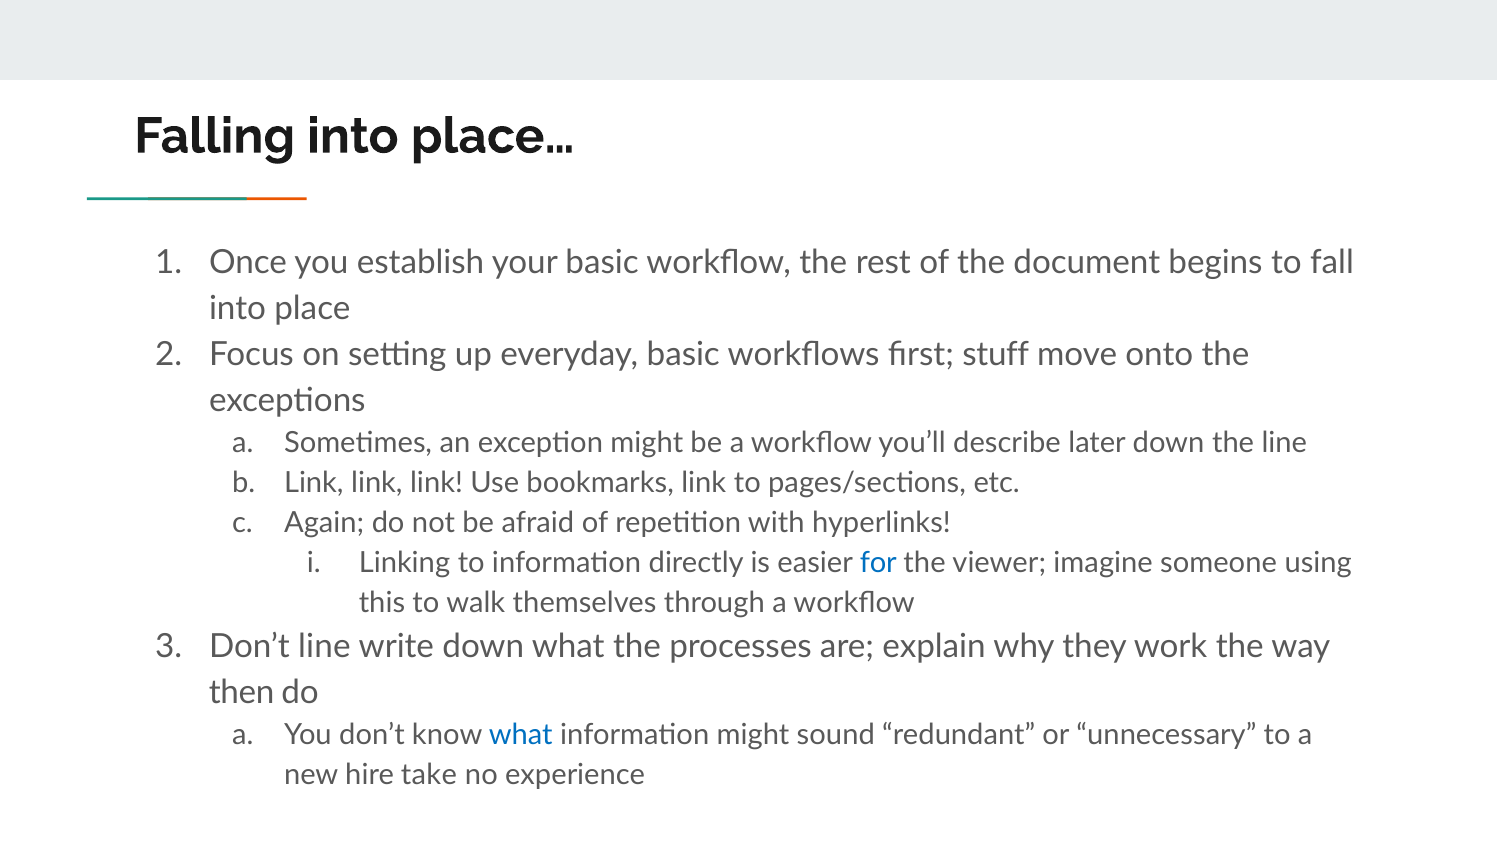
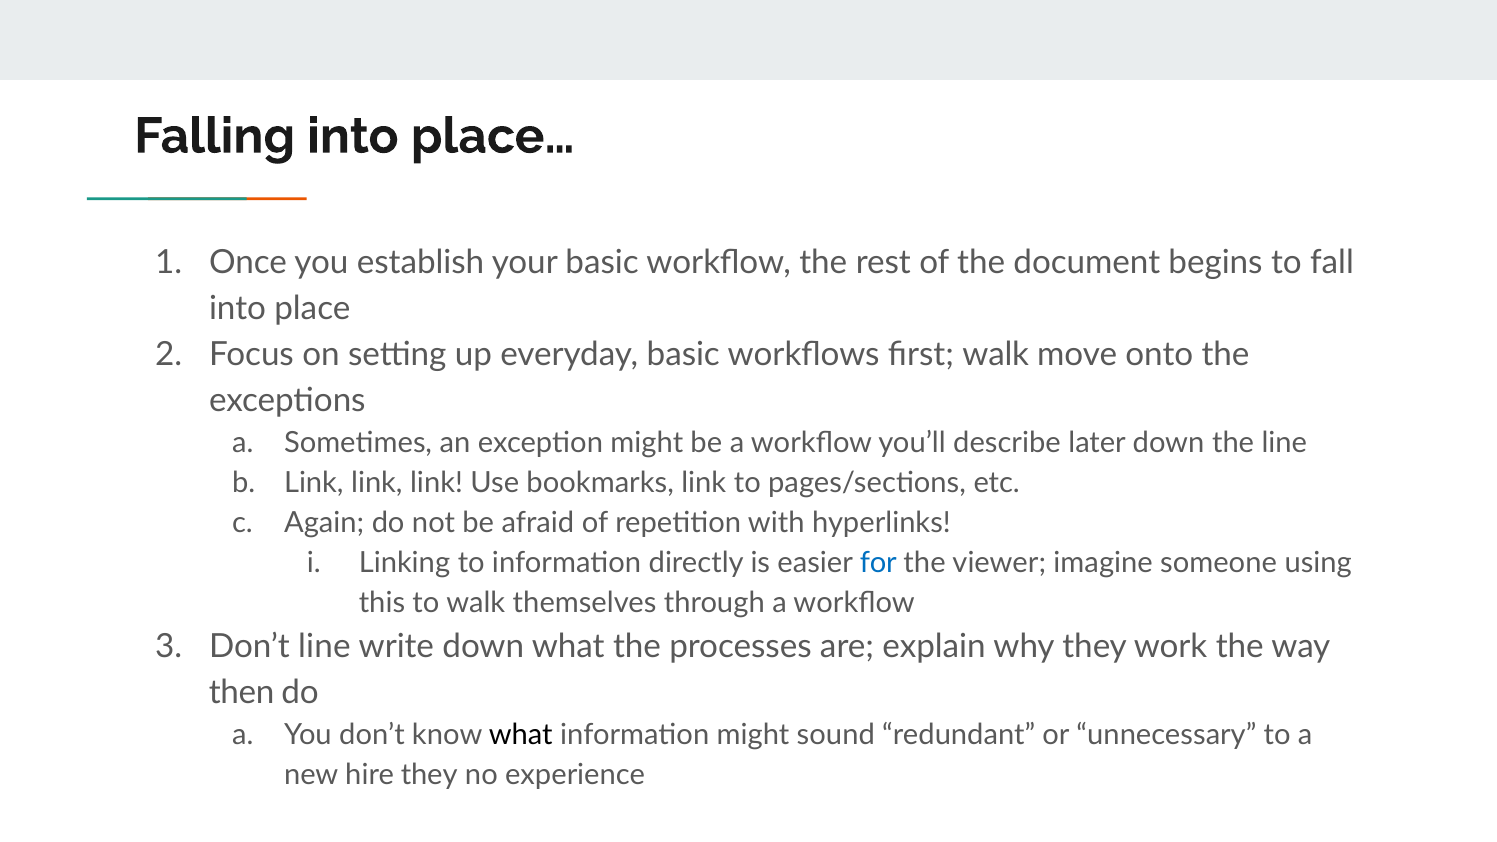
first stuff: stuff -> walk (996, 355)
what colour: blue -> black (521, 735)
hire take: take -> they (429, 775)
